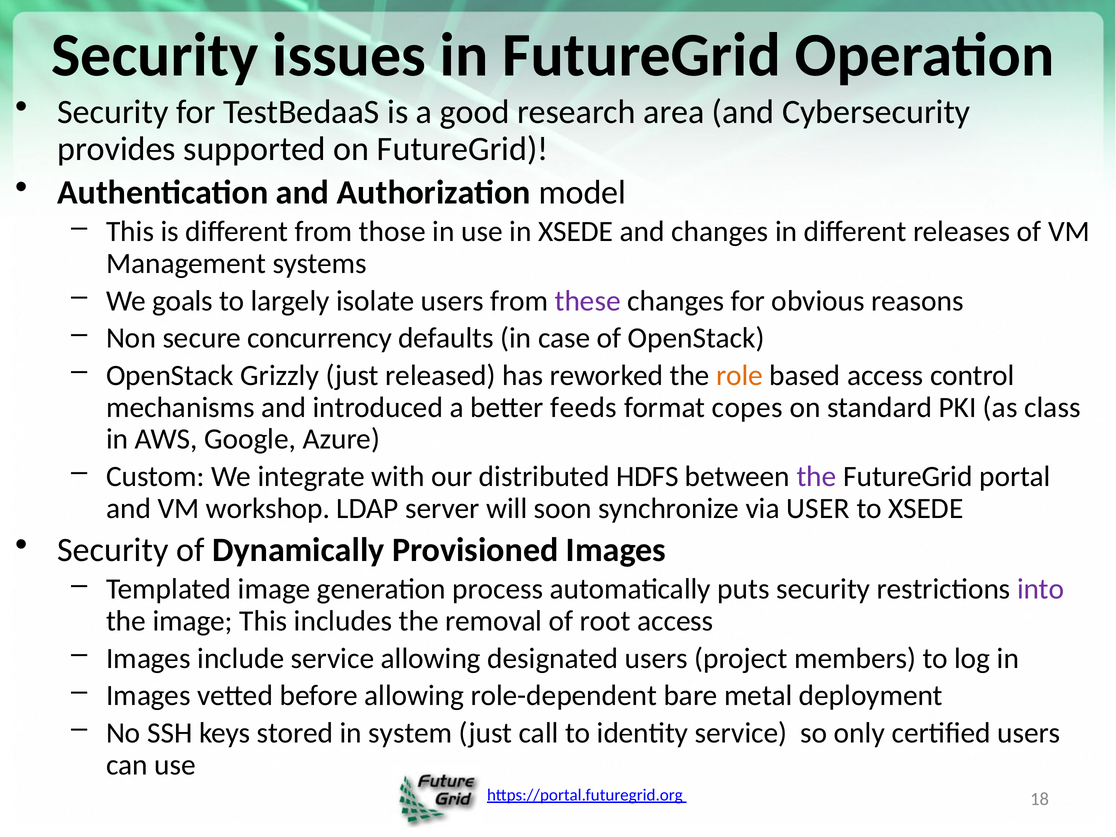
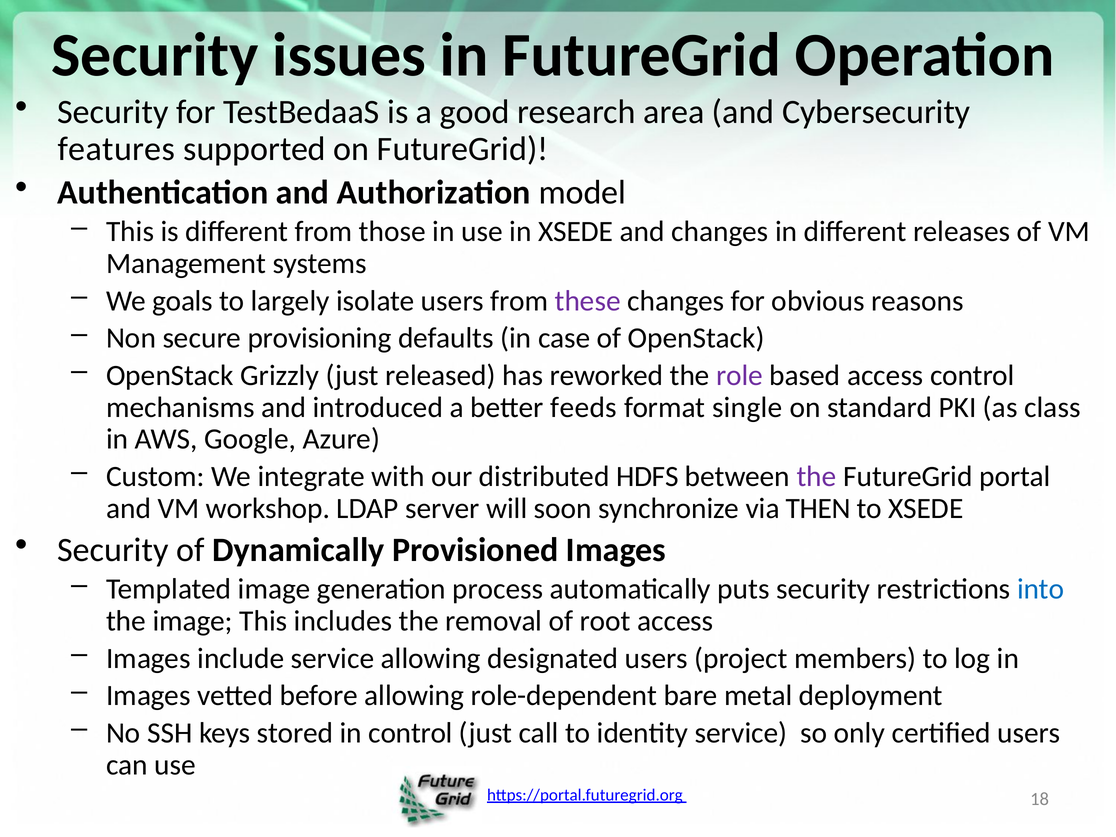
provides: provides -> features (116, 149)
concurrency: concurrency -> provisioning (320, 338)
role colour: orange -> purple (740, 376)
copes: copes -> single (747, 407)
USER: USER -> THEN (818, 508)
into colour: purple -> blue (1041, 589)
in system: system -> control (411, 733)
